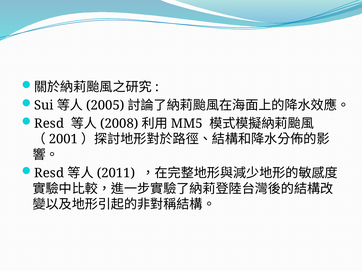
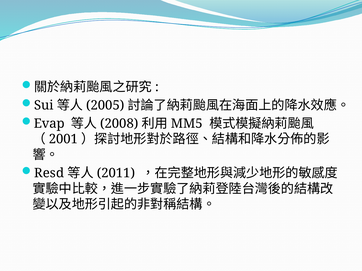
Resd: Resd -> Evap (49, 124)
